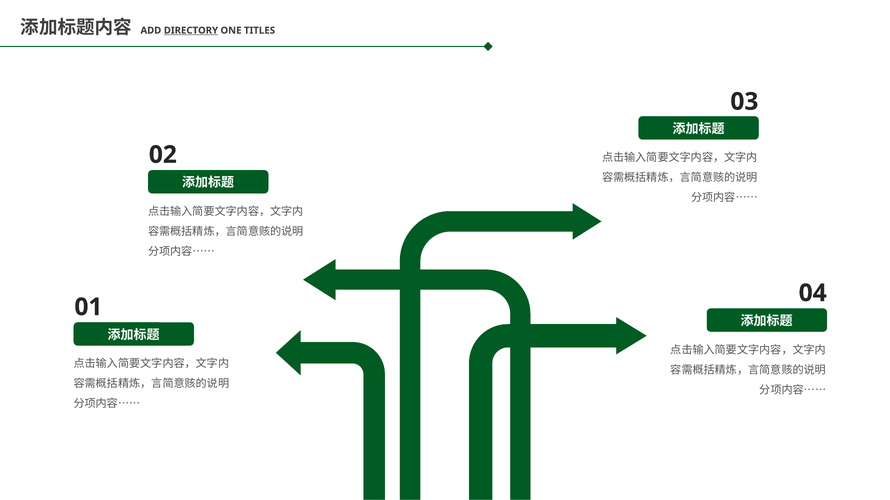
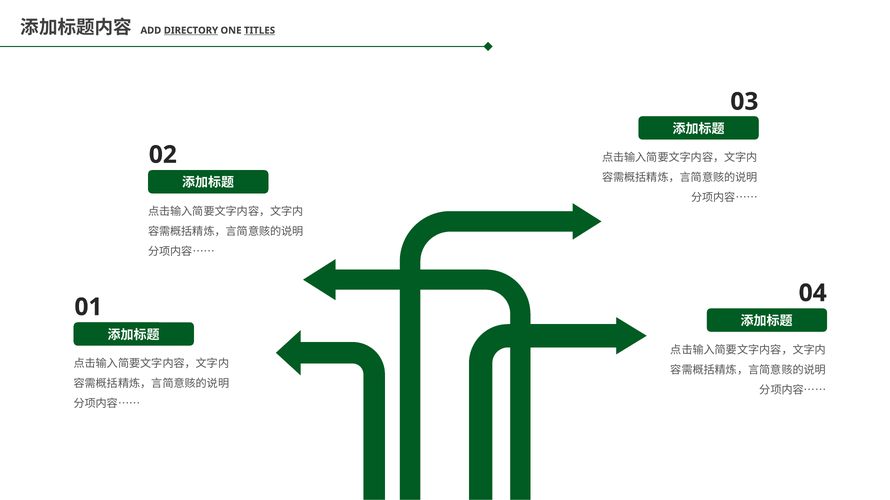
TITLES underline: none -> present (260, 30)
